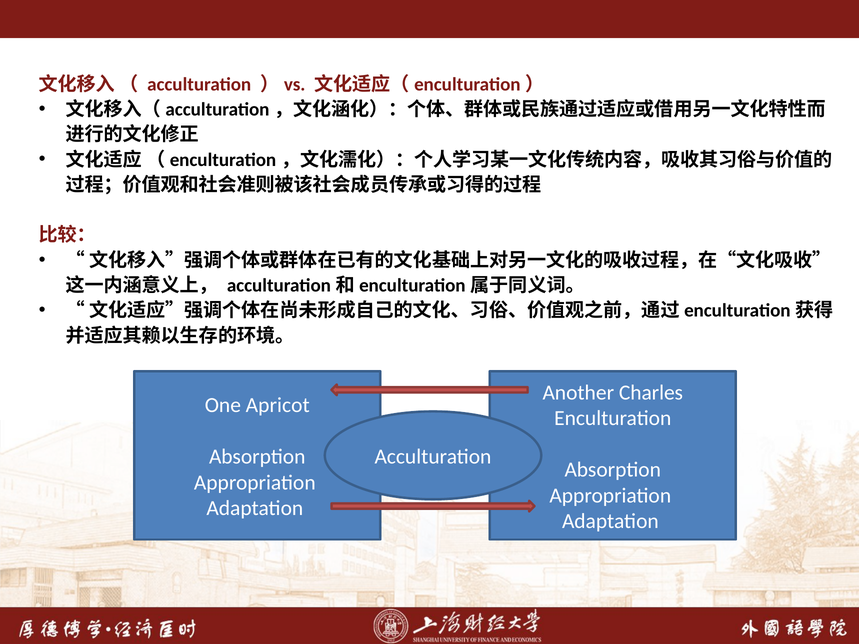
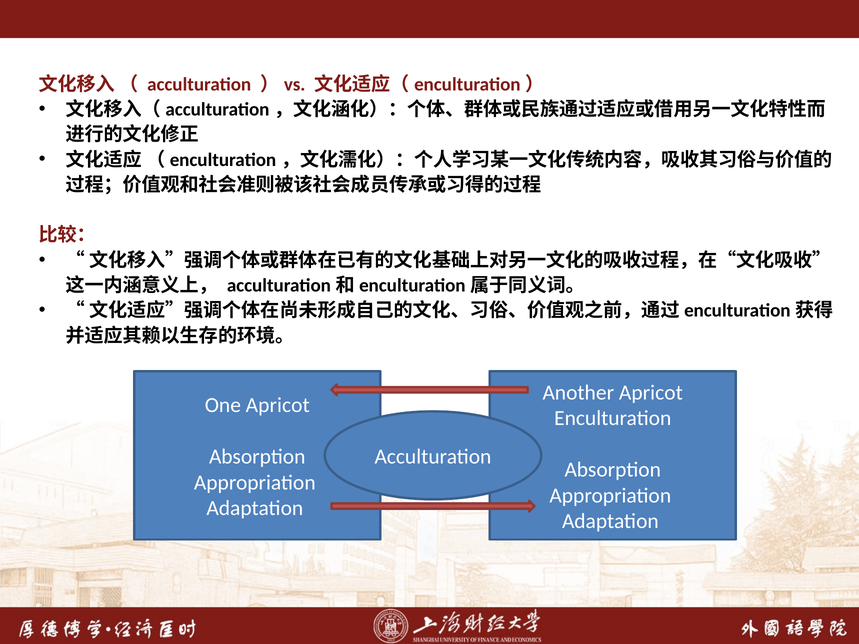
Another Charles: Charles -> Apricot (651, 393)
